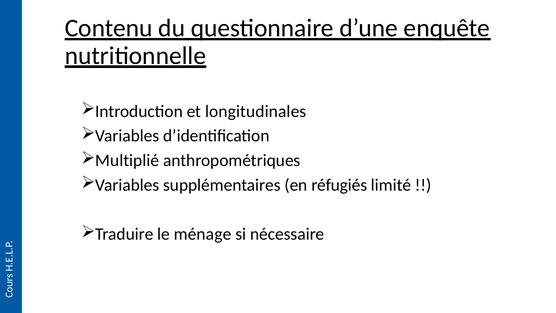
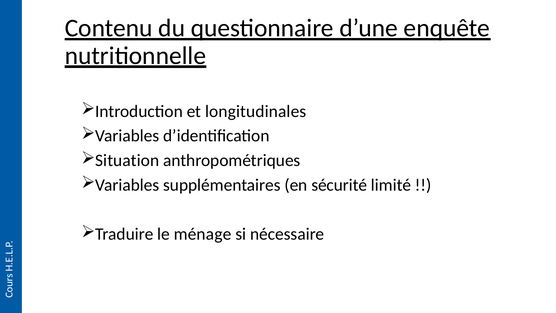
Multiplié: Multiplié -> Situation (127, 160)
réfugiés: réfugiés -> sécurité (339, 185)
